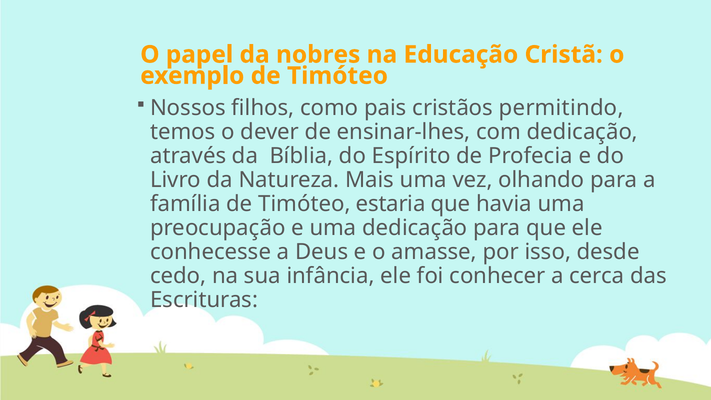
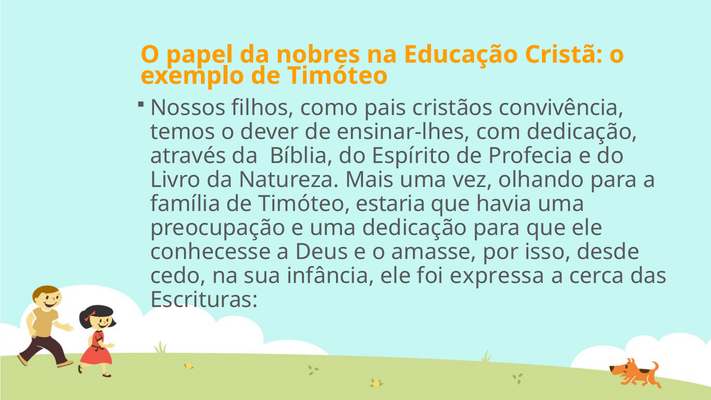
permitindo: permitindo -> convivência (561, 108)
conhecer: conhecer -> expressa (497, 276)
